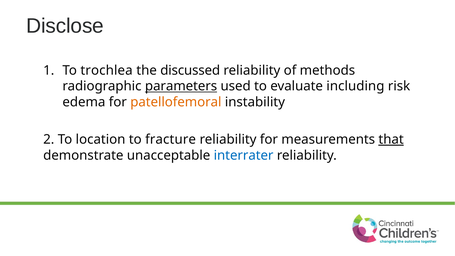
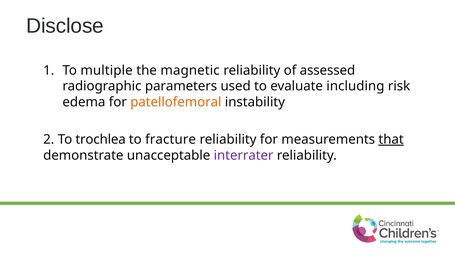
trochlea: trochlea -> multiple (107, 70)
discussed: discussed -> magnetic (190, 70)
methods: methods -> assessed (327, 70)
parameters underline: present -> none (181, 86)
location: location -> trochlea (101, 139)
interrater colour: blue -> purple (244, 155)
